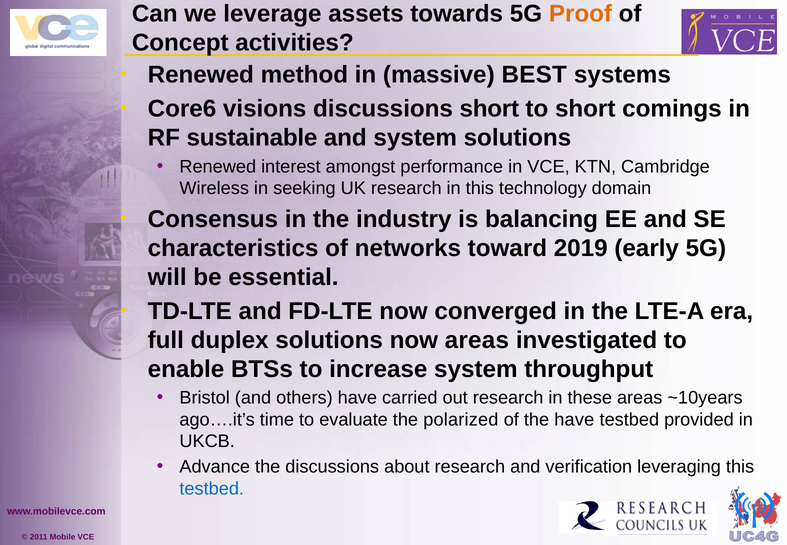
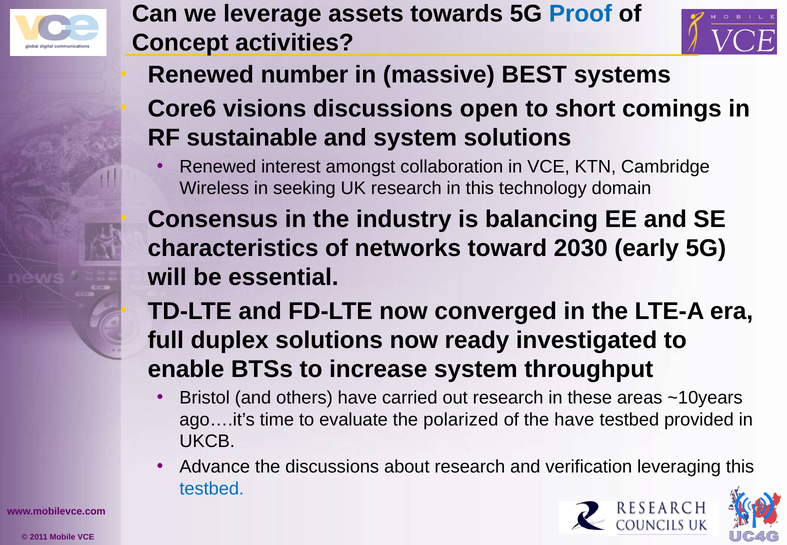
Proof colour: orange -> blue (580, 14)
method: method -> number (304, 75)
discussions short: short -> open (489, 109)
performance: performance -> collaboration (452, 166)
2019: 2019 -> 2030 (581, 248)
now areas: areas -> ready (477, 340)
